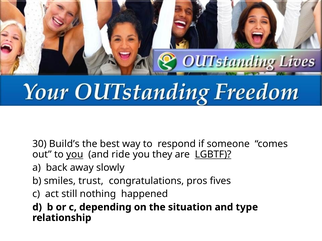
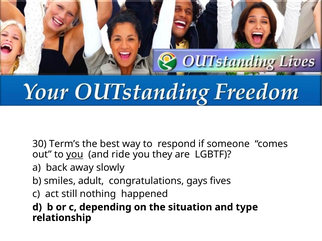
Build’s: Build’s -> Term’s (64, 144)
LGBTF underline: present -> none (213, 155)
trust: trust -> adult (91, 181)
pros: pros -> gays (197, 181)
